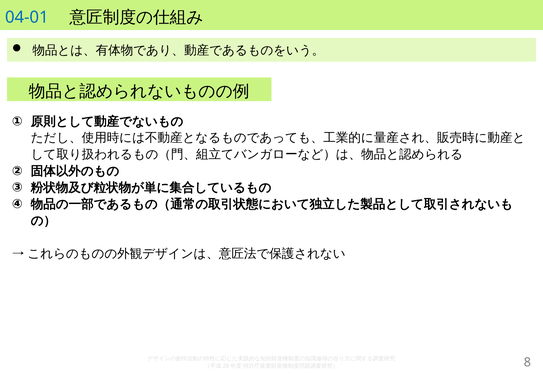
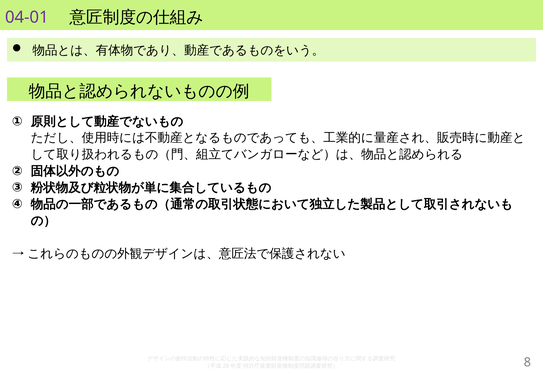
04-01 colour: blue -> purple (27, 17)
